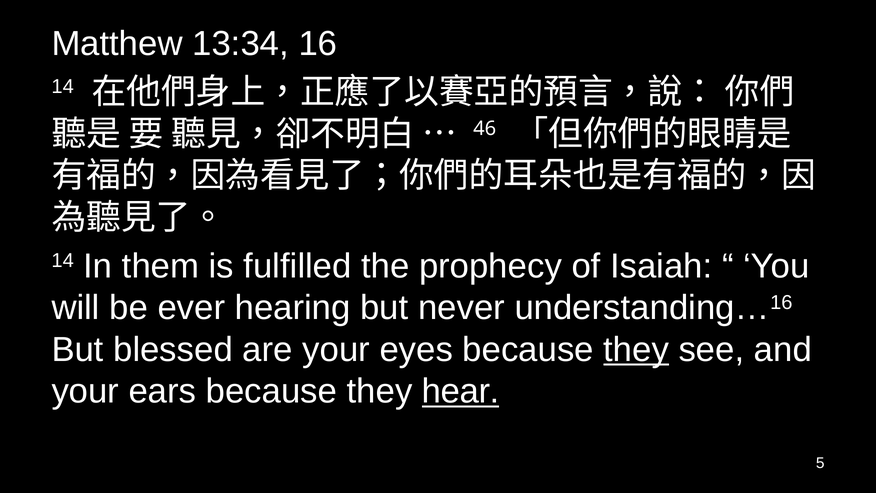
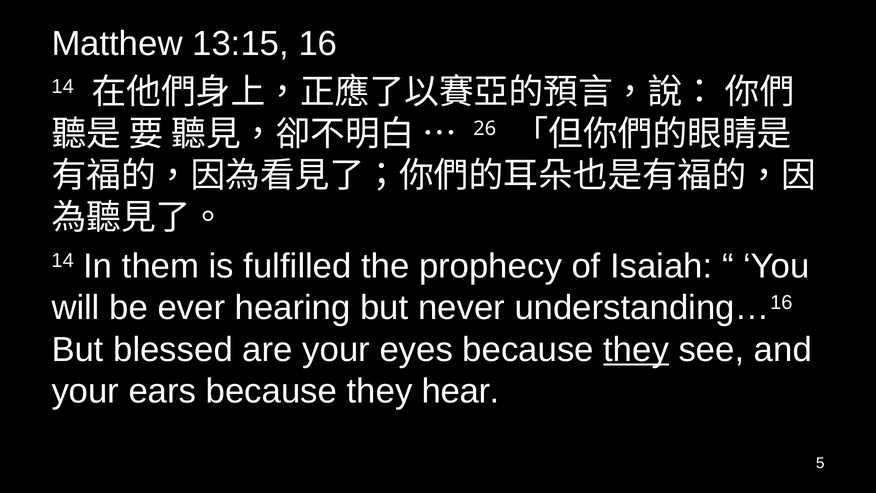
13:34: 13:34 -> 13:15 (241, 44)
46: 46 -> 26 (485, 128)
hear underline: present -> none (461, 391)
